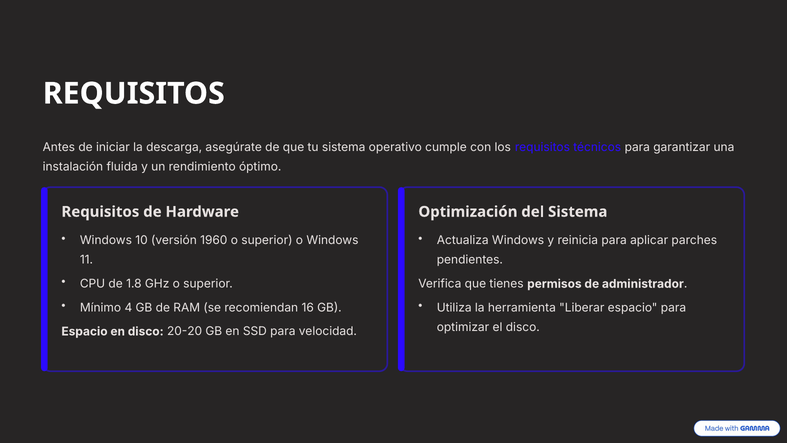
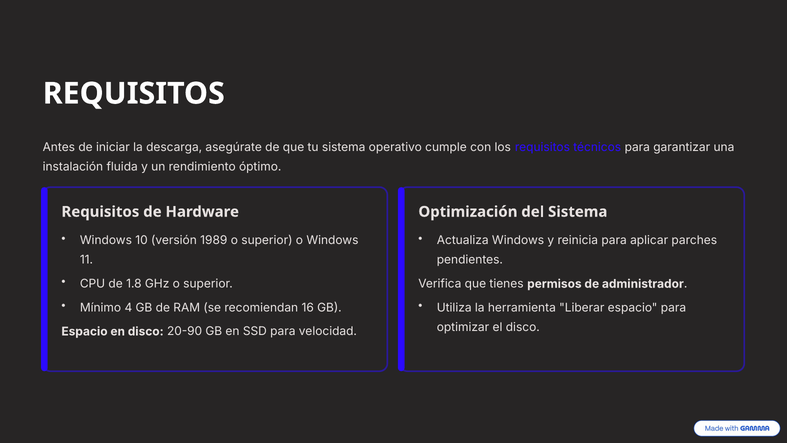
1960: 1960 -> 1989 (214, 240)
20-20: 20-20 -> 20-90 (185, 331)
